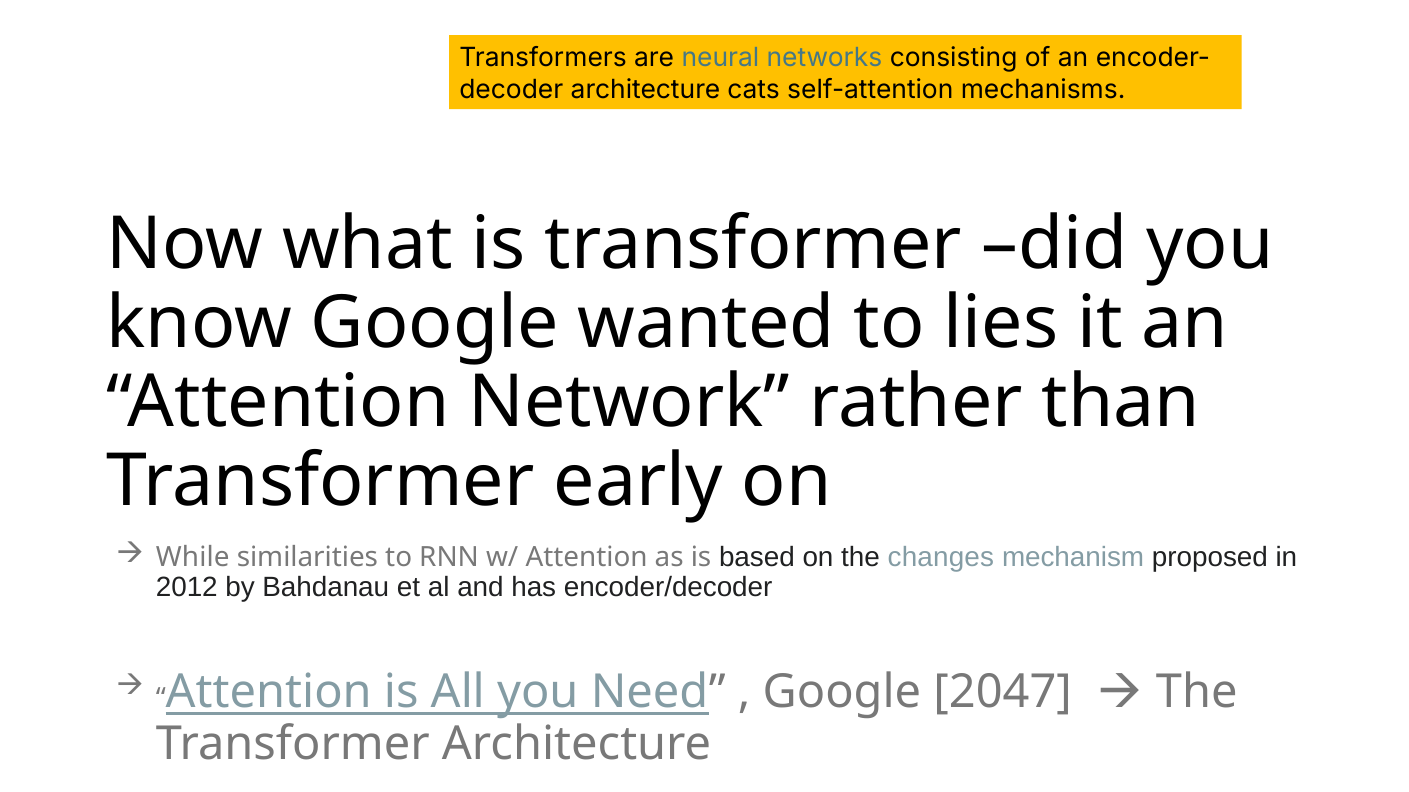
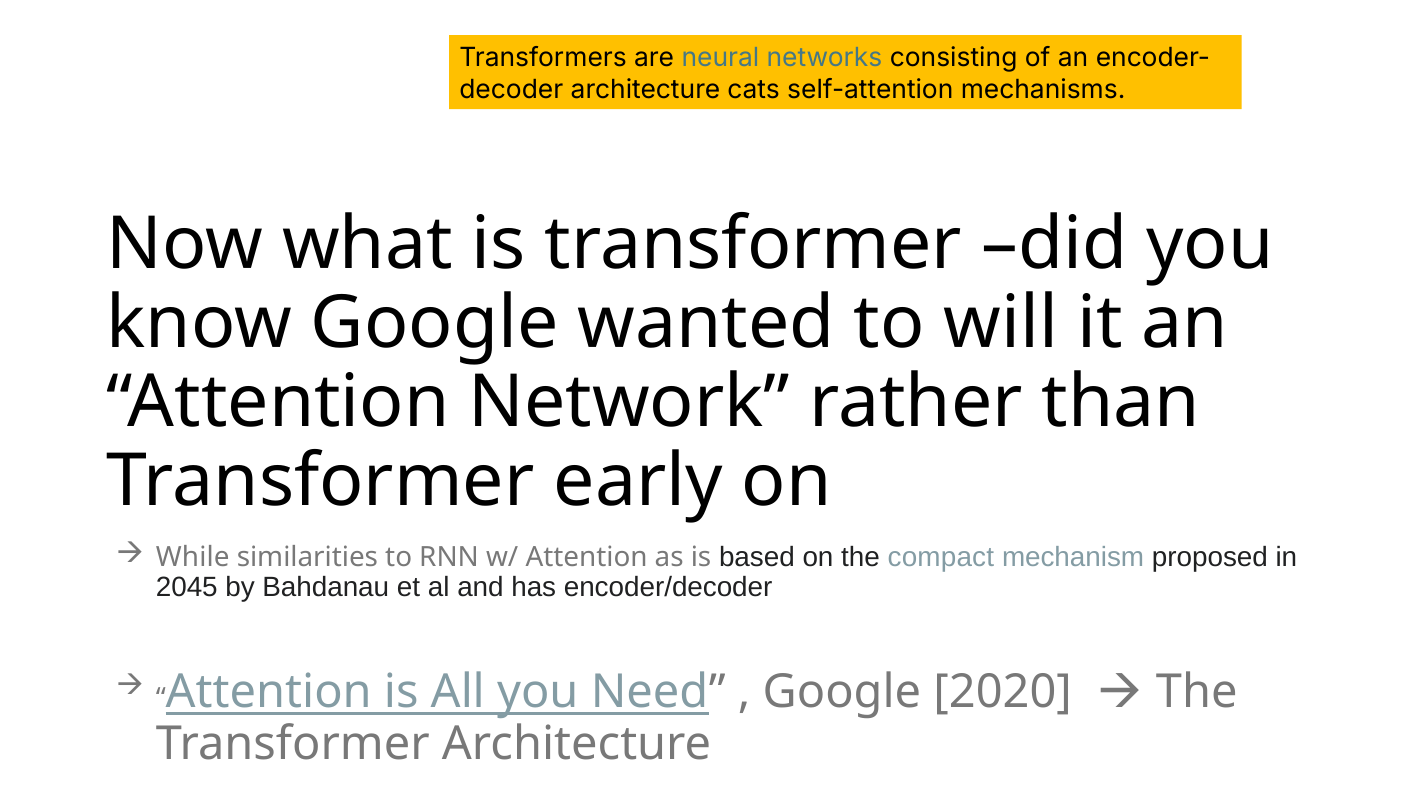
lies: lies -> will (1001, 323)
changes: changes -> compact (941, 557)
2012: 2012 -> 2045 (187, 587)
2047: 2047 -> 2020 (1003, 693)
